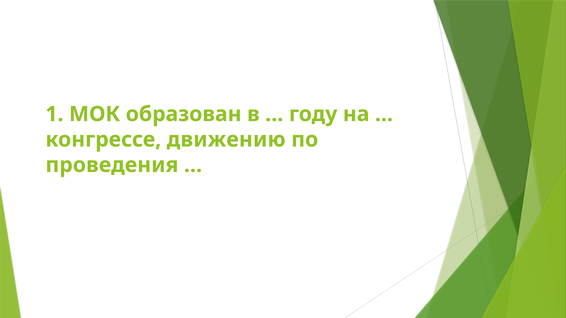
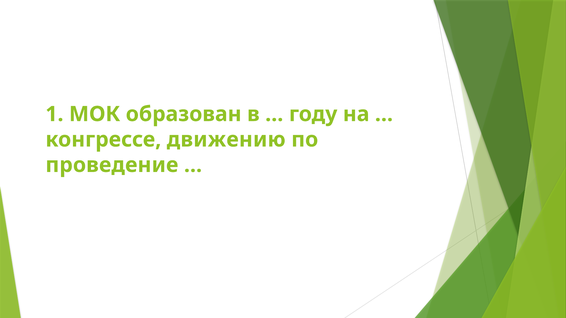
проведения: проведения -> проведение (112, 165)
